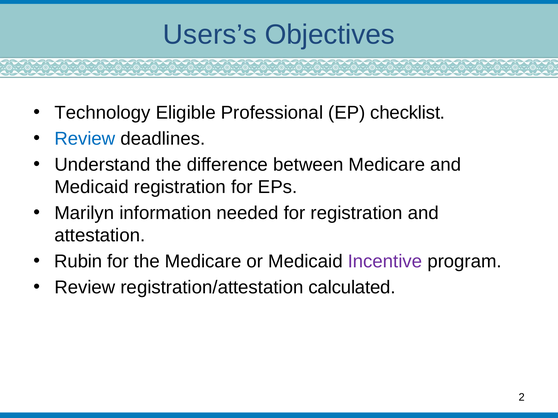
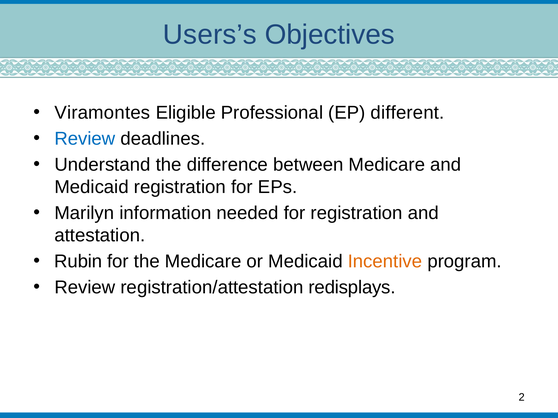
Technology: Technology -> Viramontes (102, 113)
checklist: checklist -> different (408, 113)
Incentive colour: purple -> orange (385, 262)
calculated: calculated -> redisplays (352, 288)
